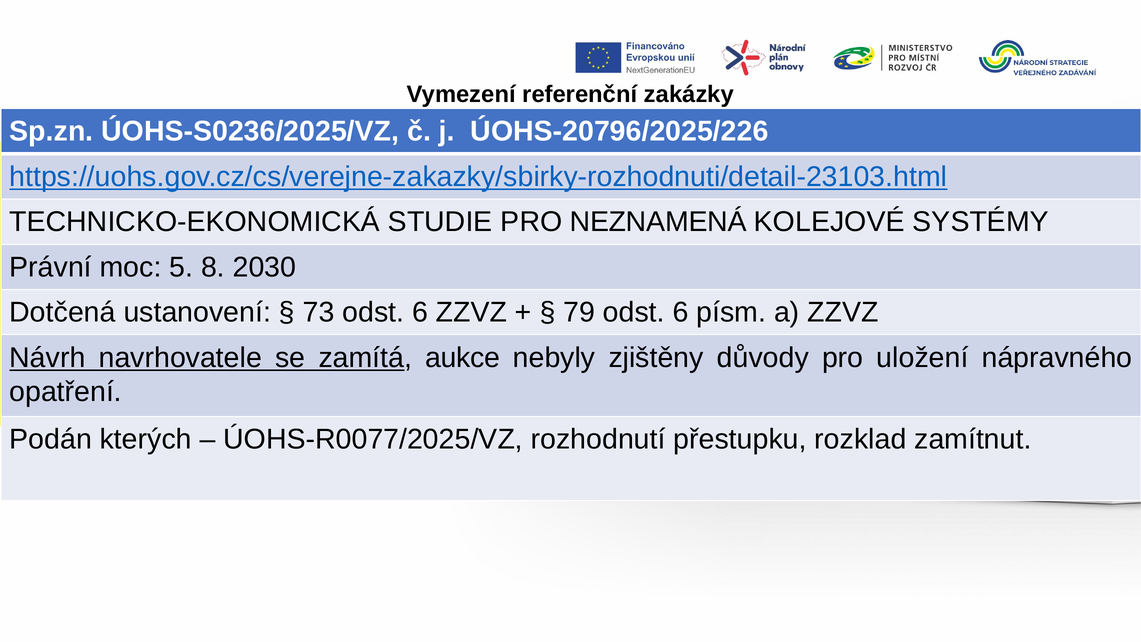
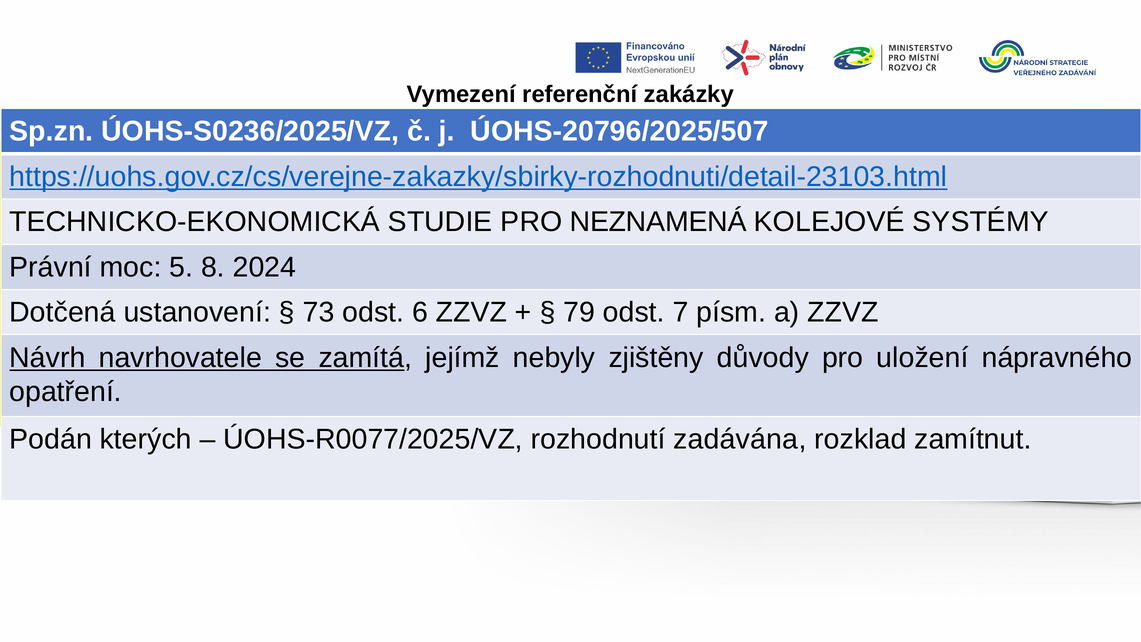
ÚOHS-20796/2025/226: ÚOHS-20796/2025/226 -> ÚOHS-20796/2025/507 (619, 131)
2030: 2030 -> 2024 (264, 267)
79 odst 6: 6 -> 7 (681, 312)
aukce: aukce -> jejímž (463, 358)
přestupku: přestupku -> zadávána (740, 439)
